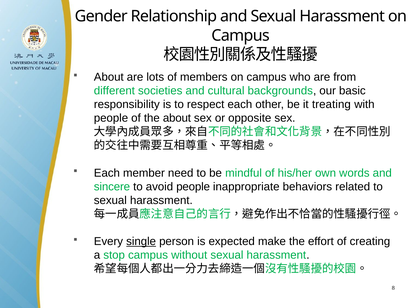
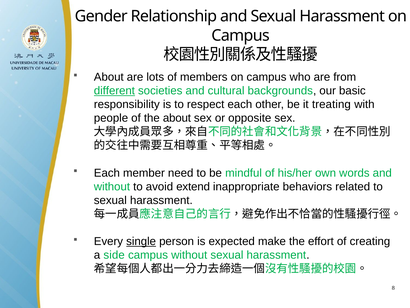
different underline: none -> present (114, 91)
sincere: sincere -> without (112, 186)
avoid people: people -> extend (193, 186)
stop: stop -> side (114, 255)
